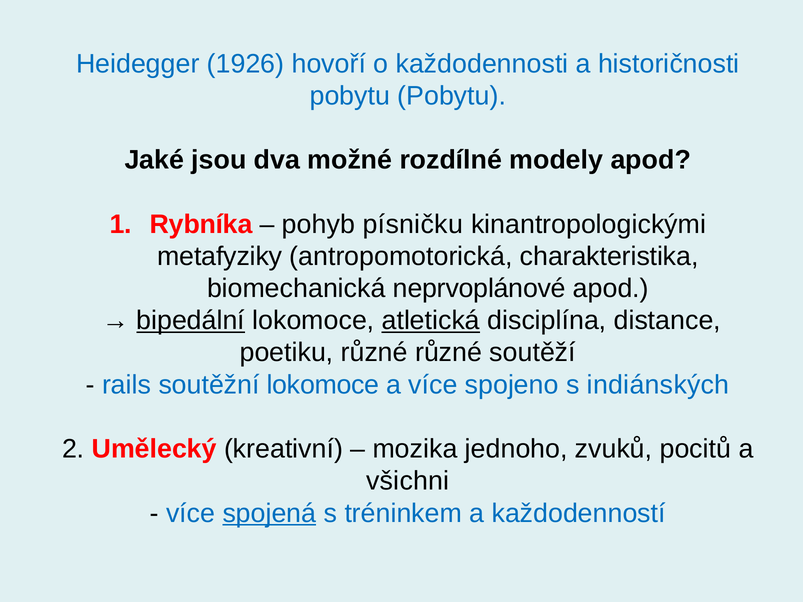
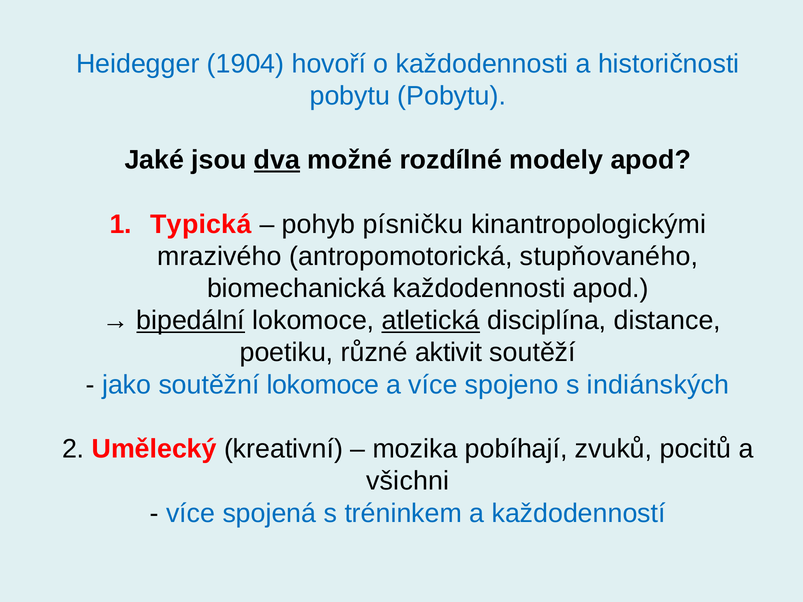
1926: 1926 -> 1904 (246, 64)
dva underline: none -> present (277, 160)
Rybníka: Rybníka -> Typická (201, 224)
metafyziky: metafyziky -> mrazivého (220, 256)
charakteristika: charakteristika -> stupňovaného (609, 256)
biomechanická neprvoplánové: neprvoplánové -> každodennosti (479, 289)
různé různé: různé -> aktivit (449, 353)
rails: rails -> jako (127, 385)
jednoho: jednoho -> pobíhají (516, 449)
spojená underline: present -> none (269, 513)
